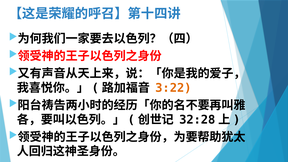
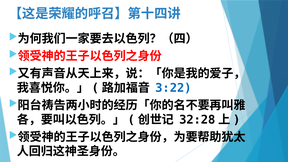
3:22 colour: orange -> blue (173, 88)
